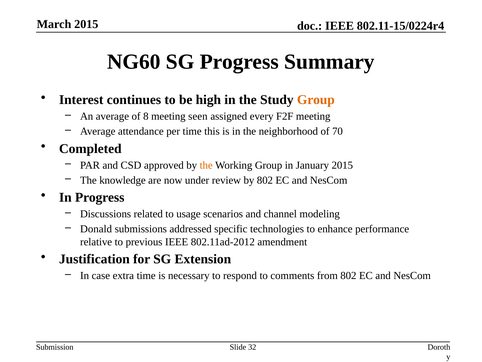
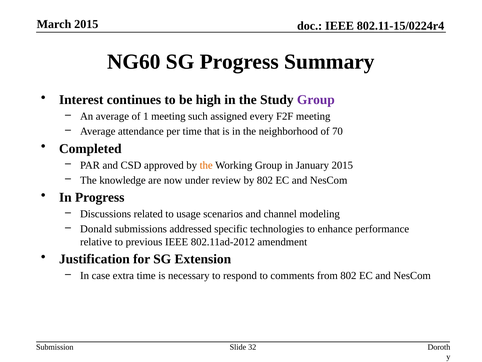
Group colour: orange -> purple (316, 100)
8: 8 -> 1 (146, 116)
seen: seen -> such (198, 116)
this: this -> that (212, 131)
